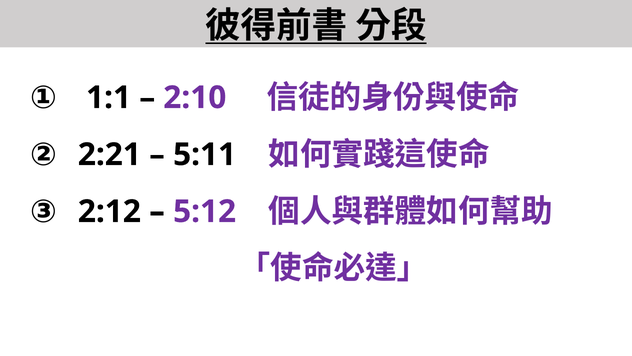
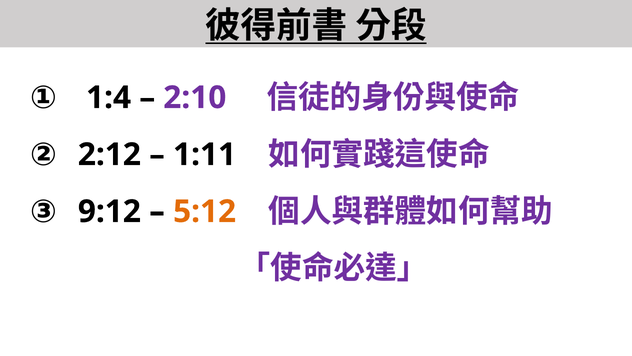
1:1: 1:1 -> 1:4 (109, 98)
2:21: 2:21 -> 2:12 (109, 154)
5:11: 5:11 -> 1:11 (205, 154)
2:12: 2:12 -> 9:12 (109, 211)
5:12 colour: purple -> orange (205, 211)
